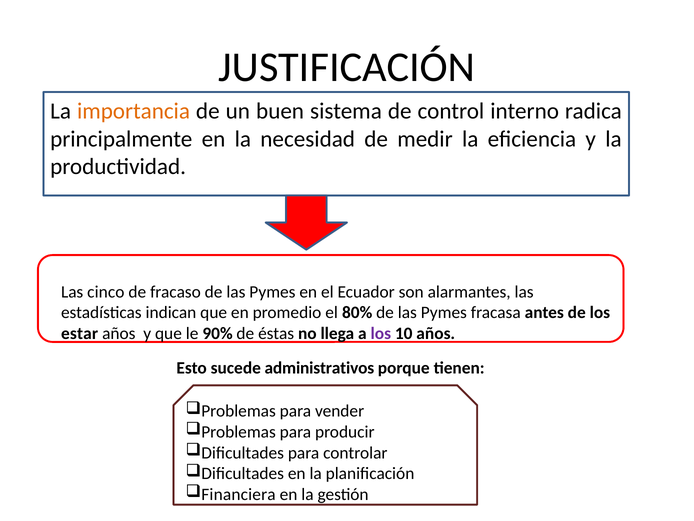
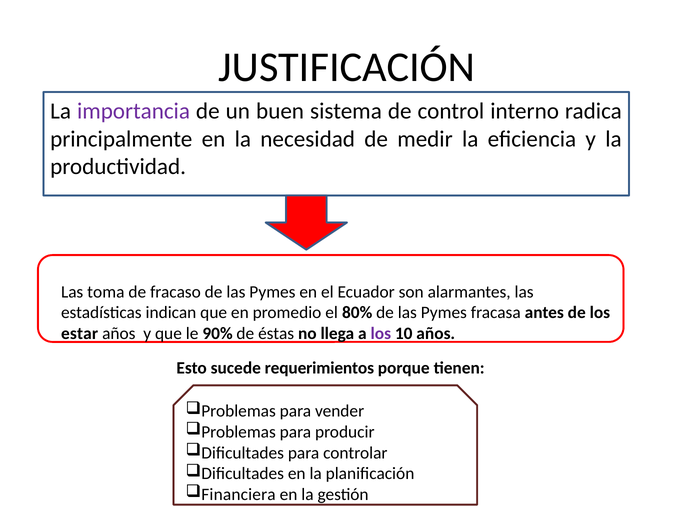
importancia colour: orange -> purple (134, 111)
cinco: cinco -> toma (106, 292)
administrativos: administrativos -> requerimientos (319, 367)
